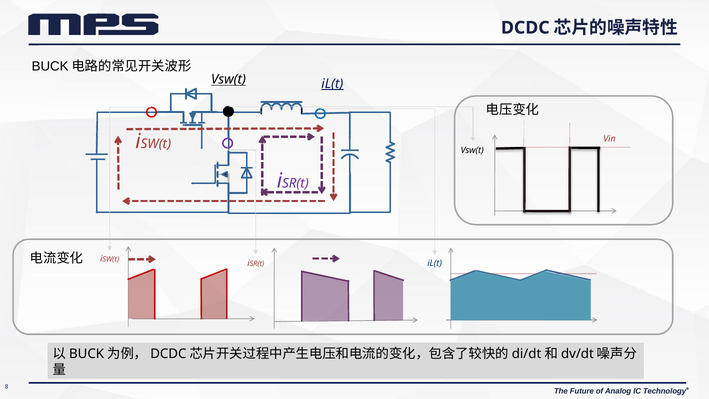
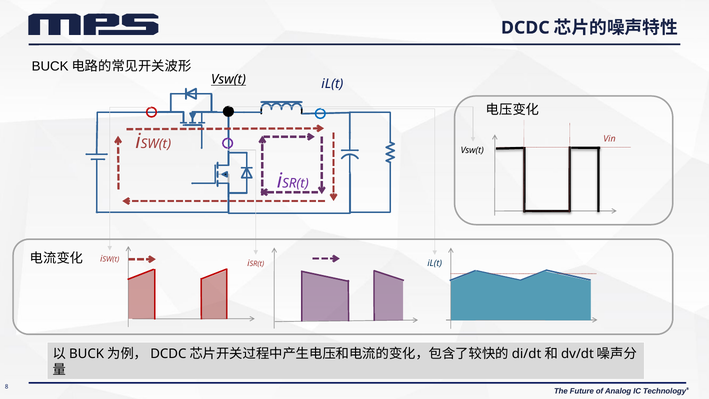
iL(t underline: present -> none (332, 84)
